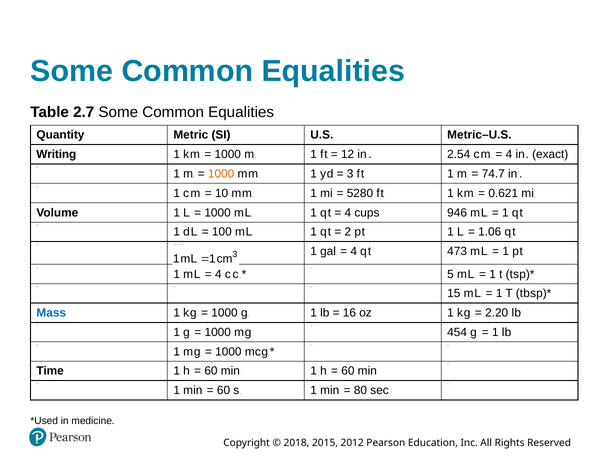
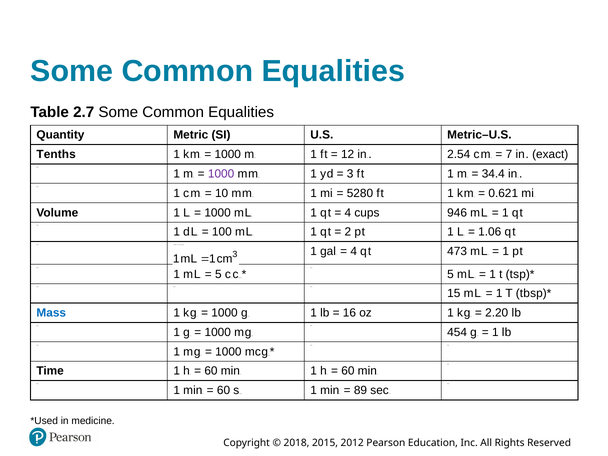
Writing: Writing -> Tenths (56, 154)
4: 4 -> 7 (509, 154)
1000 colour: orange -> purple (221, 174)
74.7: 74.7 -> 34.4 (493, 174)
4: 4 -> 5 (218, 274)
80: 80 -> 89 (360, 390)
